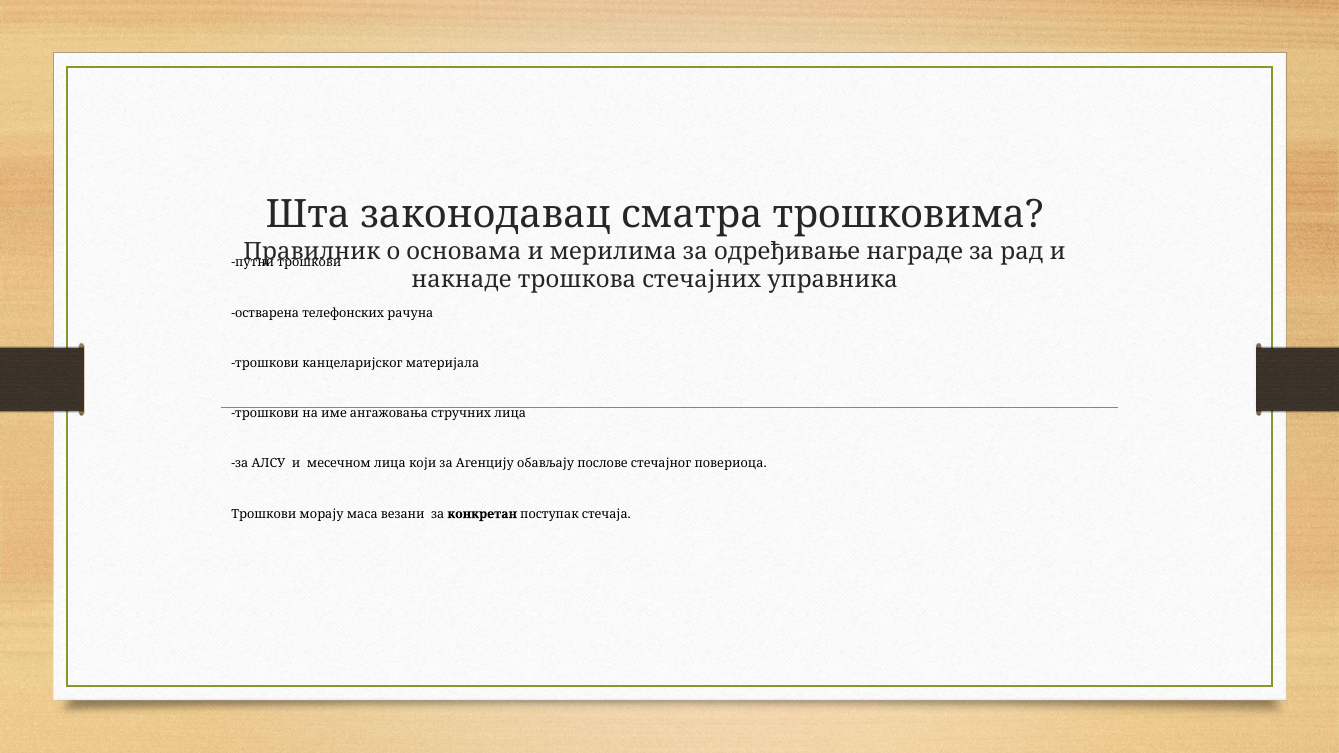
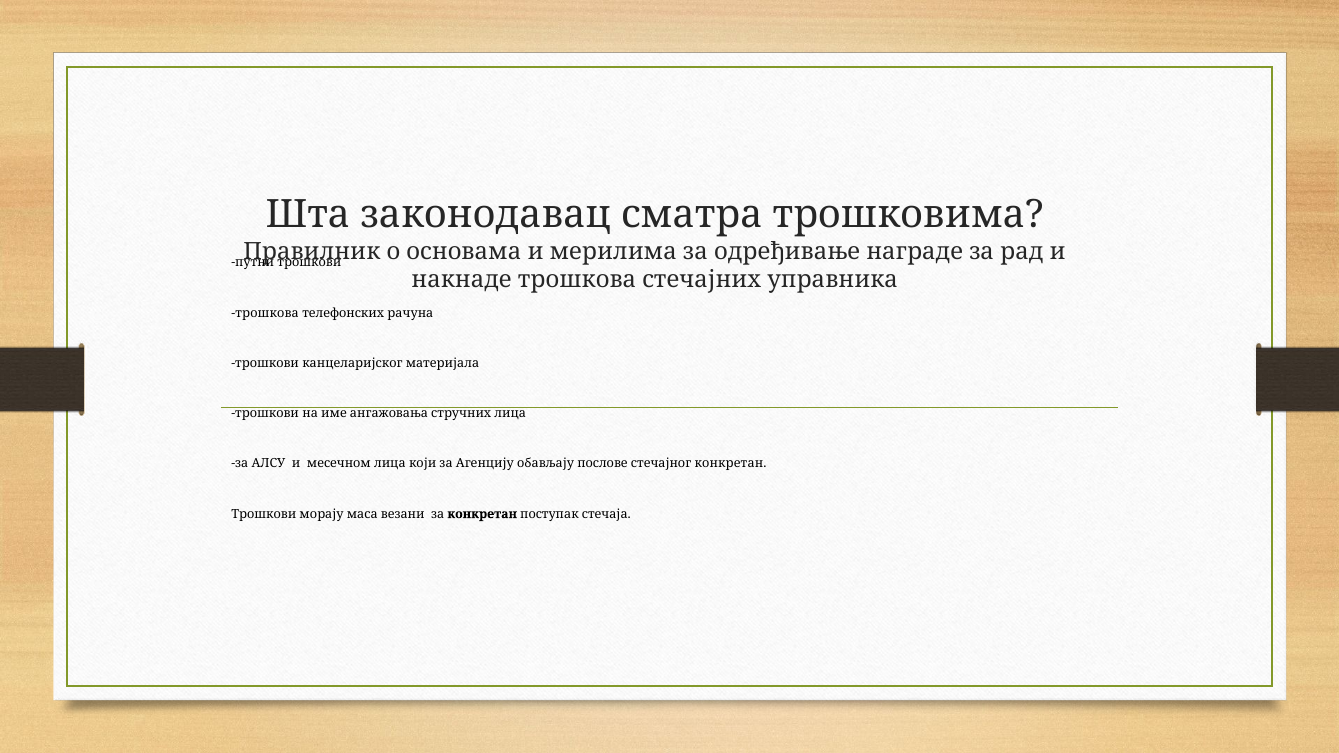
остварена: остварена -> трошкова (265, 313)
стечајног повериоца: повериоца -> конкретан (731, 464)
